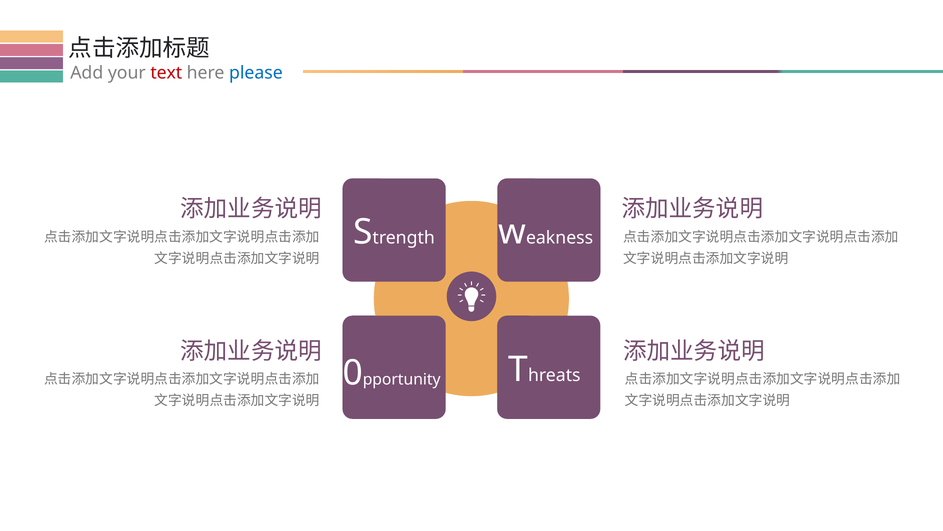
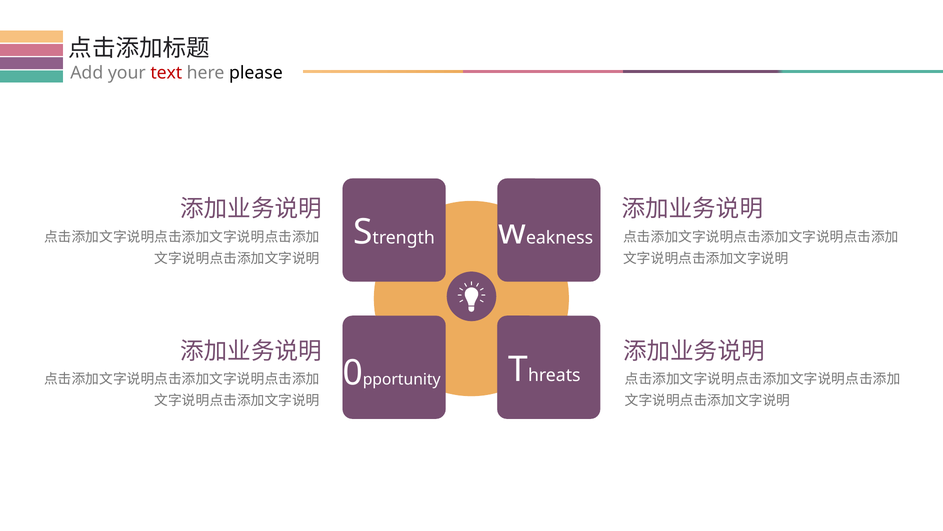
please colour: blue -> black (256, 73)
